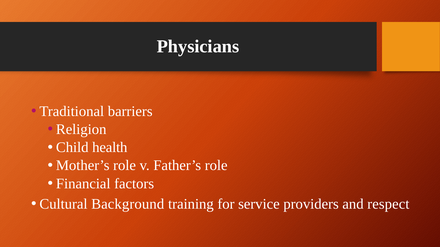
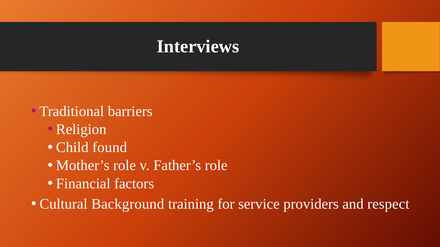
Physicians: Physicians -> Interviews (198, 47)
health: health -> found (110, 148)
